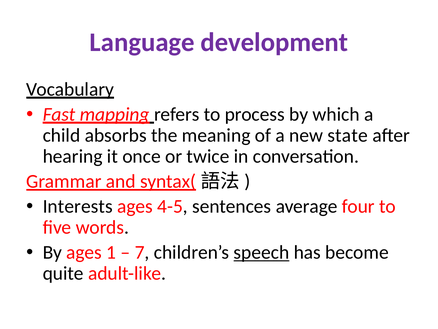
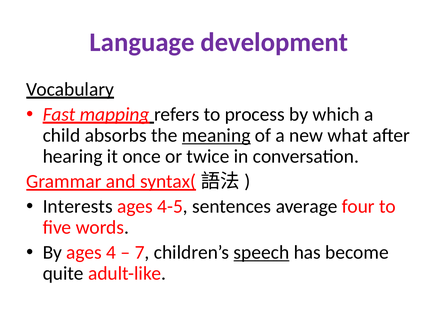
meaning underline: none -> present (216, 135)
state: state -> what (348, 135)
1: 1 -> 4 (111, 252)
